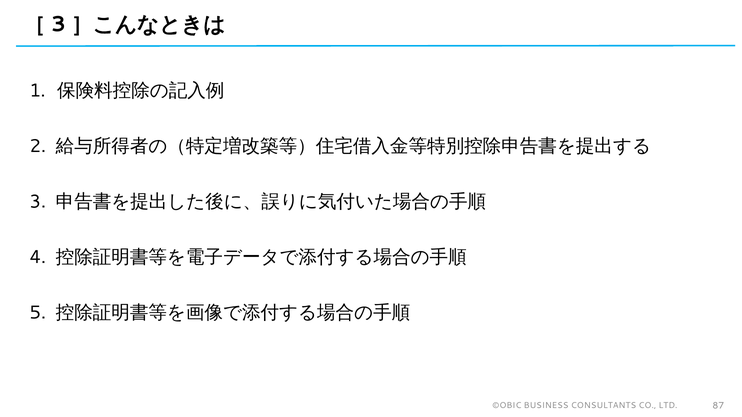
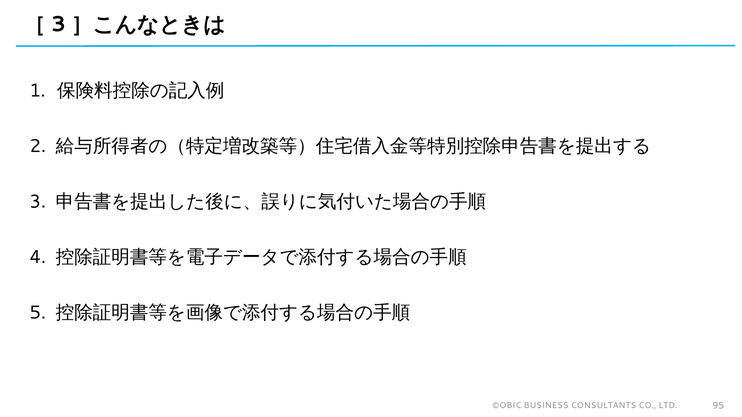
87: 87 -> 95 (718, 406)
